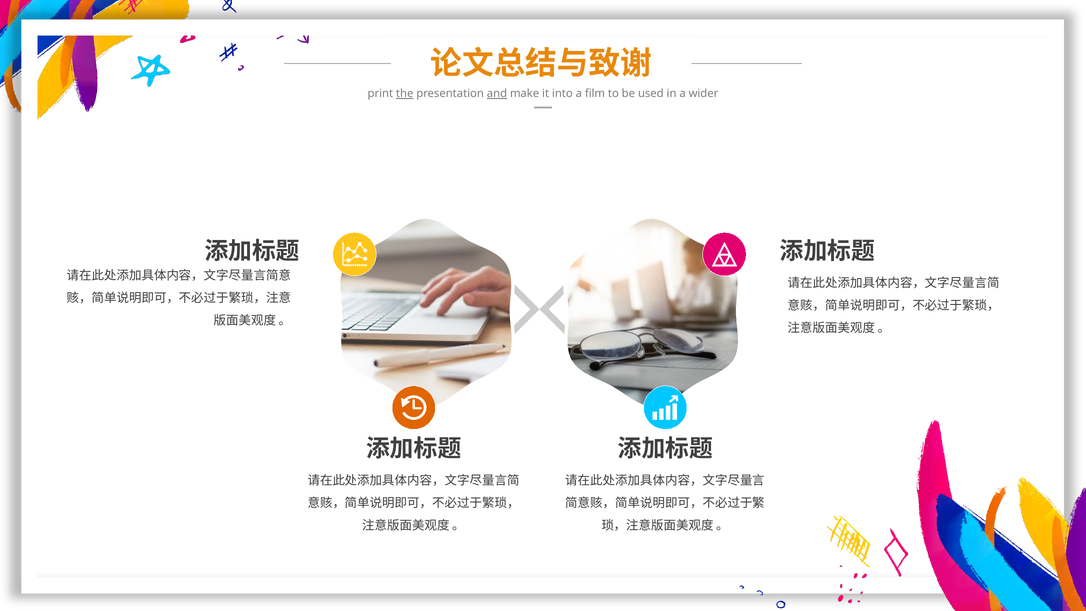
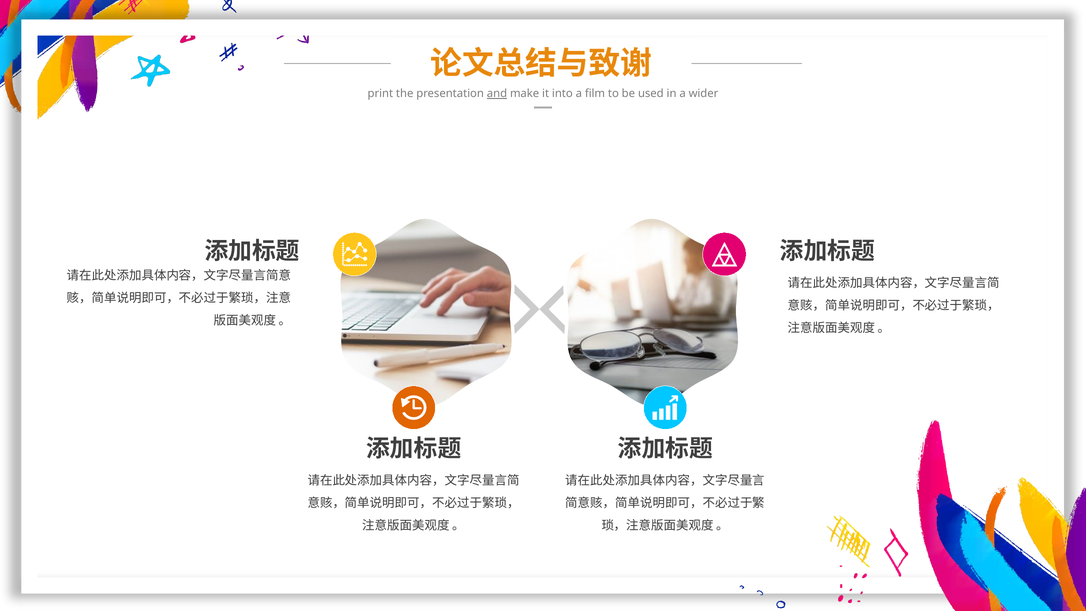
the underline: present -> none (405, 94)
